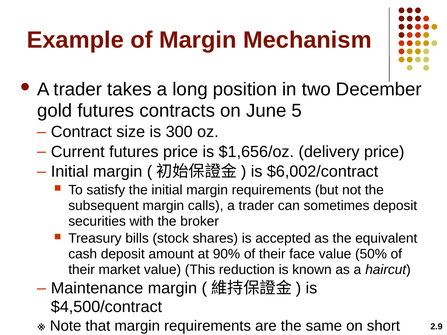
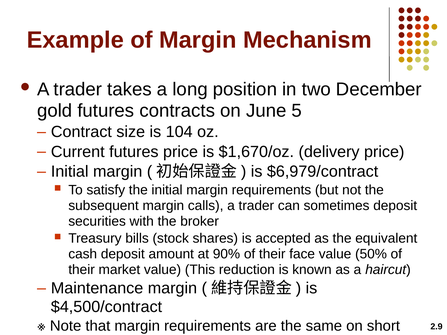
300: 300 -> 104 (179, 132)
$1,656/oz: $1,656/oz -> $1,670/oz (256, 152)
$6,002/contract: $6,002/contract -> $6,979/contract (323, 172)
